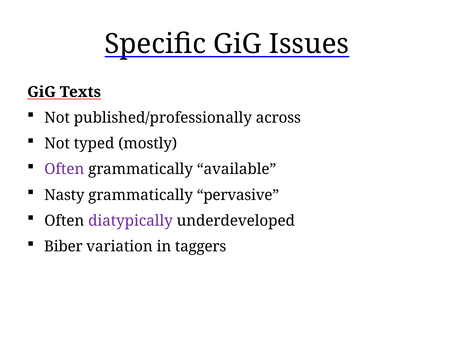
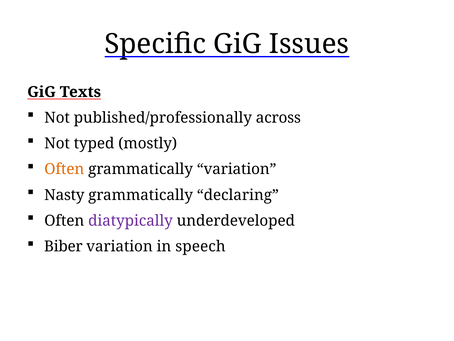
Often colour: purple -> orange (64, 169)
grammatically available: available -> variation (237, 169)
pervasive: pervasive -> declaring (238, 195)
taggers: taggers -> speech (200, 246)
